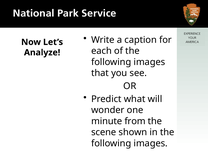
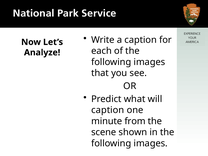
wonder: wonder -> caption (108, 110)
